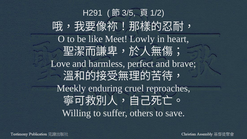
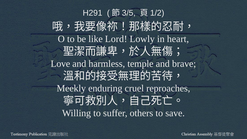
Meet: Meet -> Lord (116, 39)
perfect: perfect -> temple (140, 64)
